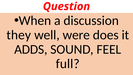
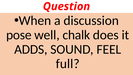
they: they -> pose (19, 35)
were: were -> chalk (76, 35)
